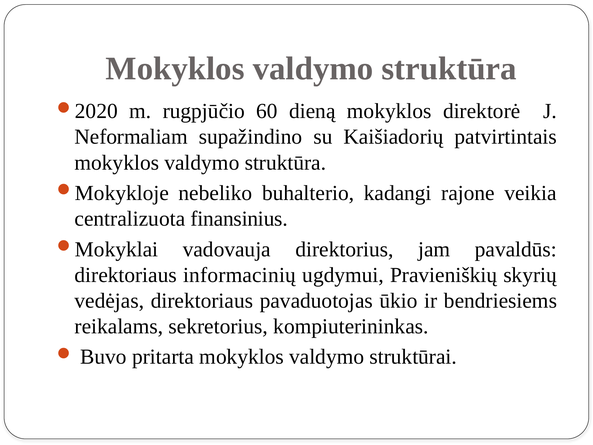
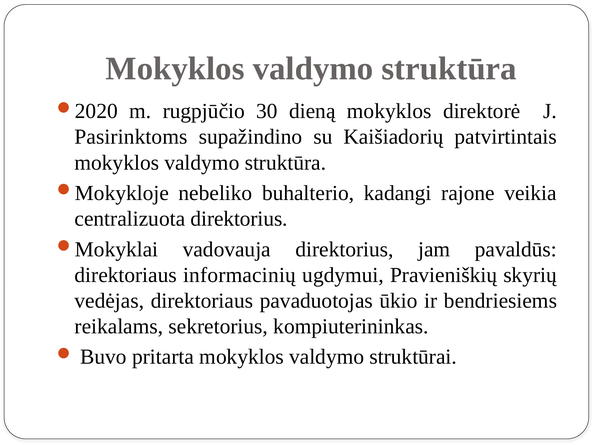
60: 60 -> 30 (267, 111)
Neformaliam: Neformaliam -> Pasirinktoms (131, 137)
centralizuota finansinius: finansinius -> direktorius (239, 219)
